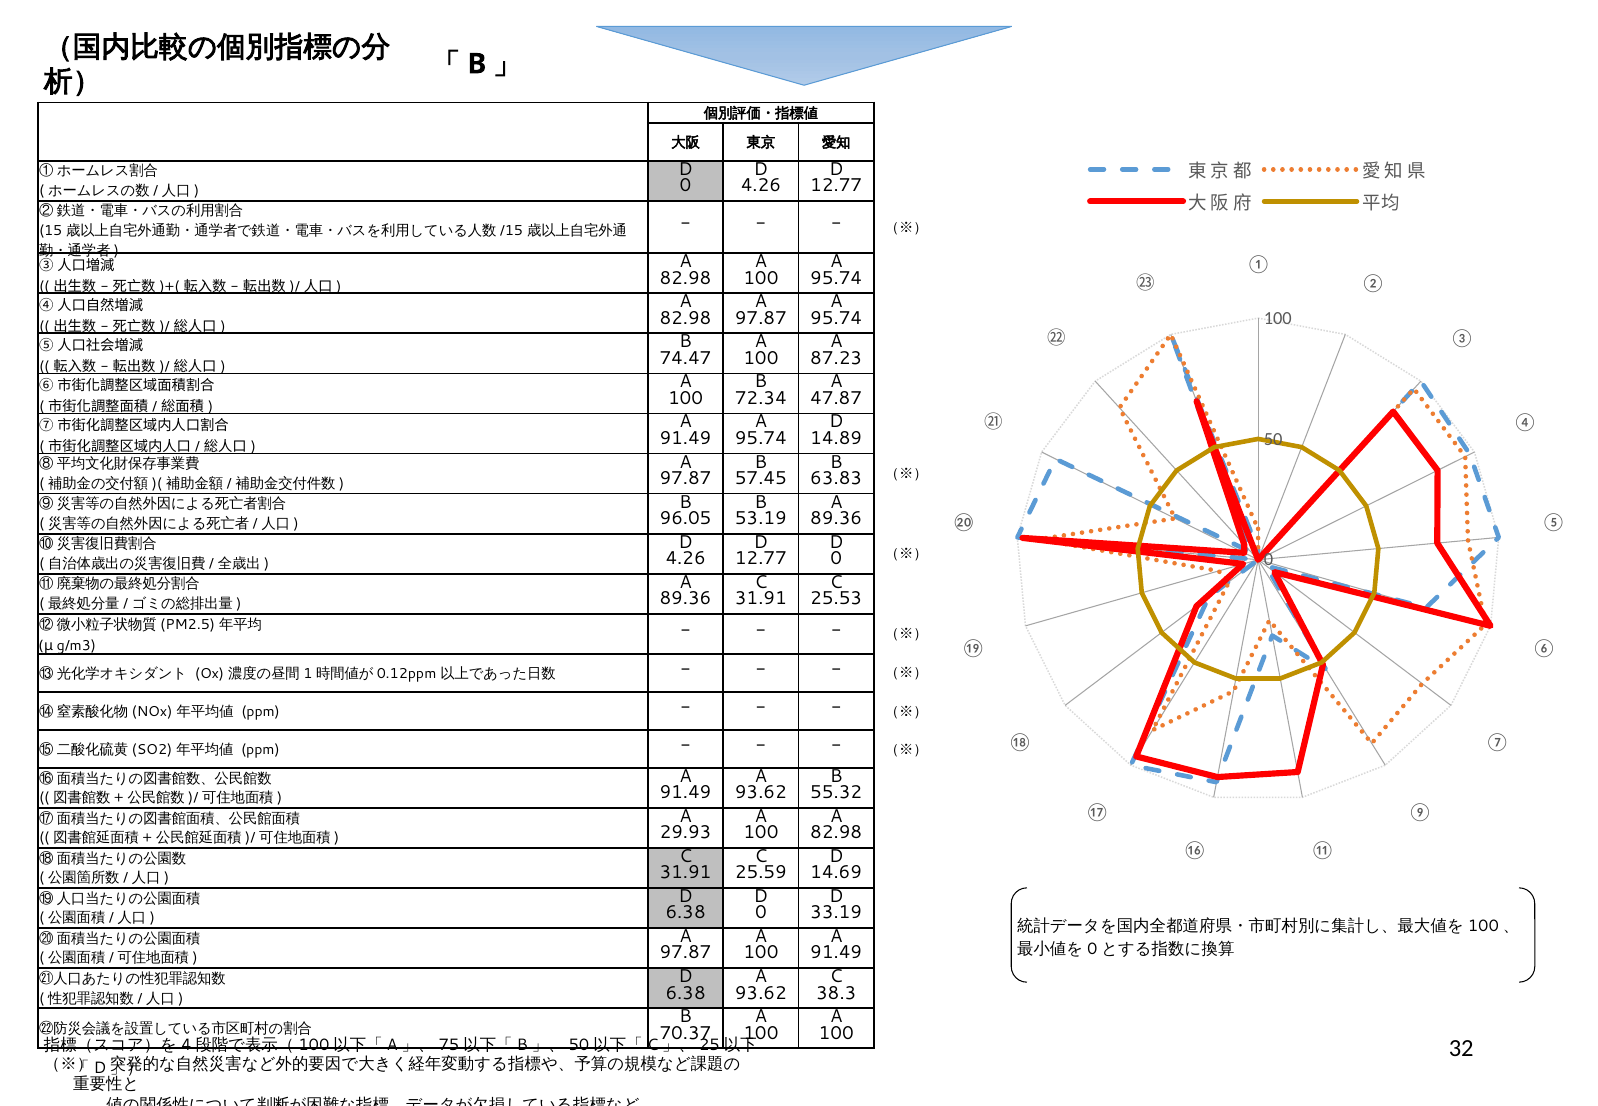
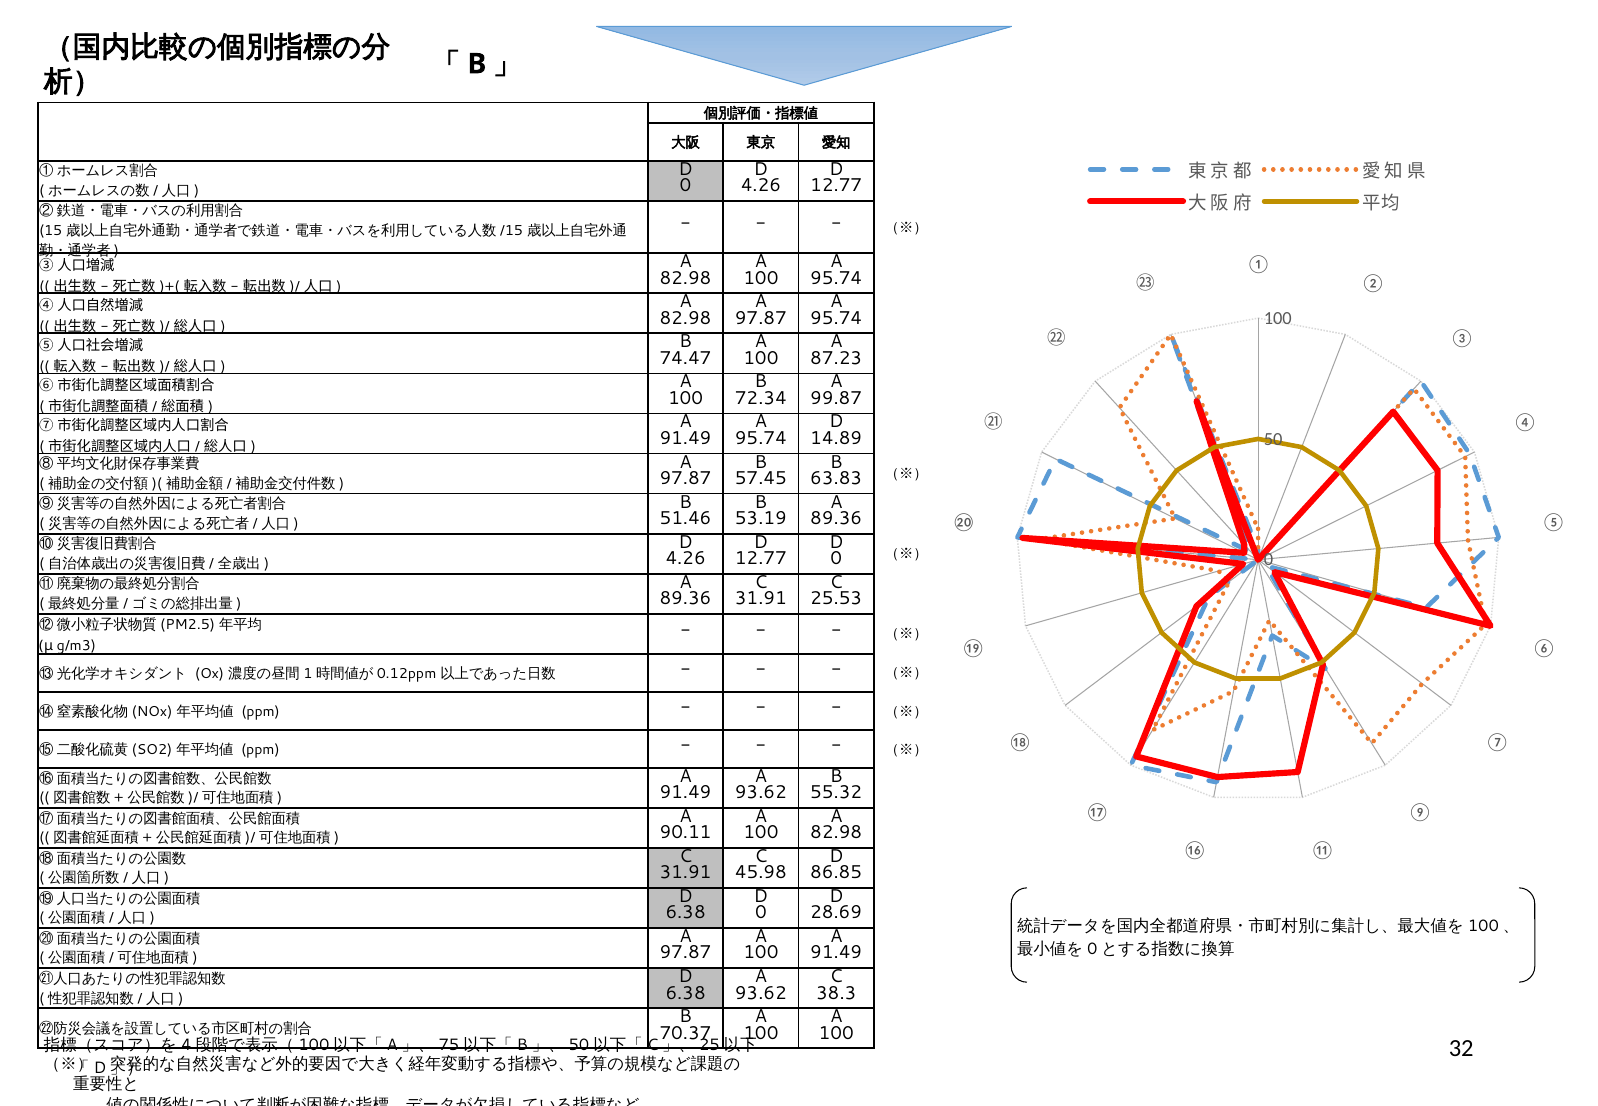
47.87: 47.87 -> 99.87 (836, 398)
96.05: 96.05 -> 51.46 (686, 518)
29.93: 29.93 -> 90.11 (686, 833)
25.59: 25.59 -> 45.98 (761, 873)
14.69: 14.69 -> 86.85 (836, 873)
33.19: 33.19 -> 28.69 (836, 913)
